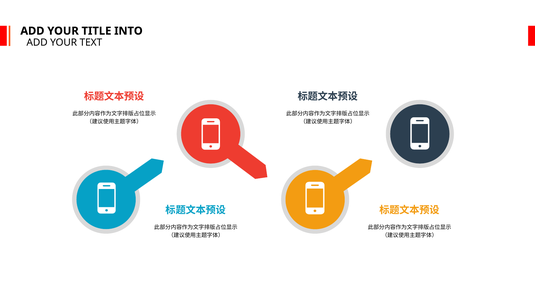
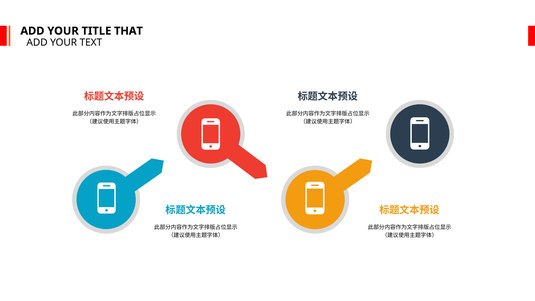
INTO: INTO -> THAT (128, 31)
